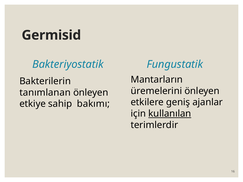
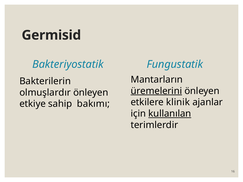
üremelerini underline: none -> present (156, 91)
tanımlanan: tanımlanan -> olmuşlardır (45, 93)
geniş: geniş -> klinik (178, 102)
